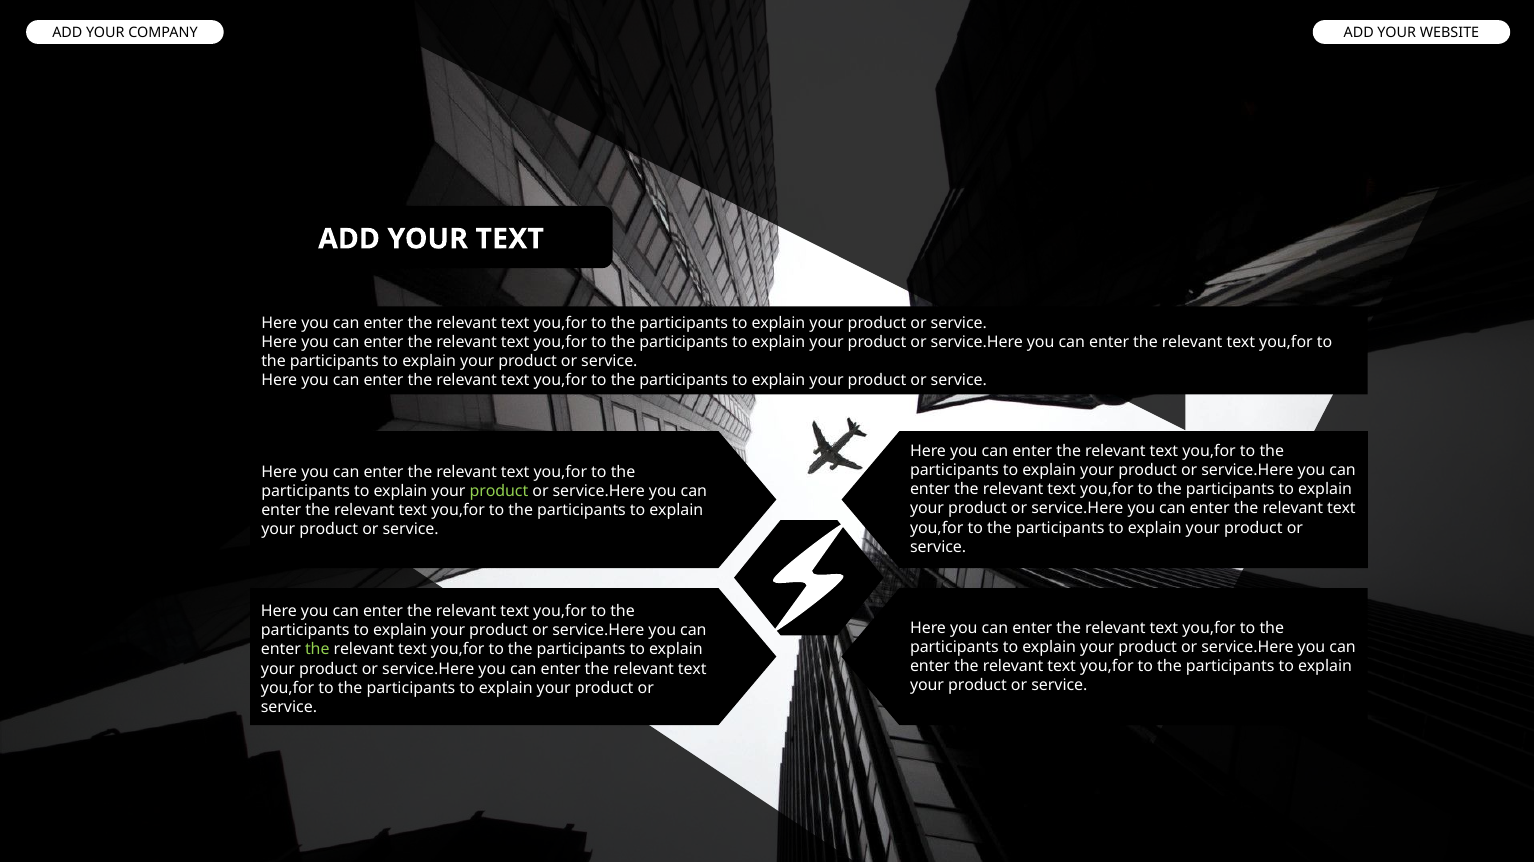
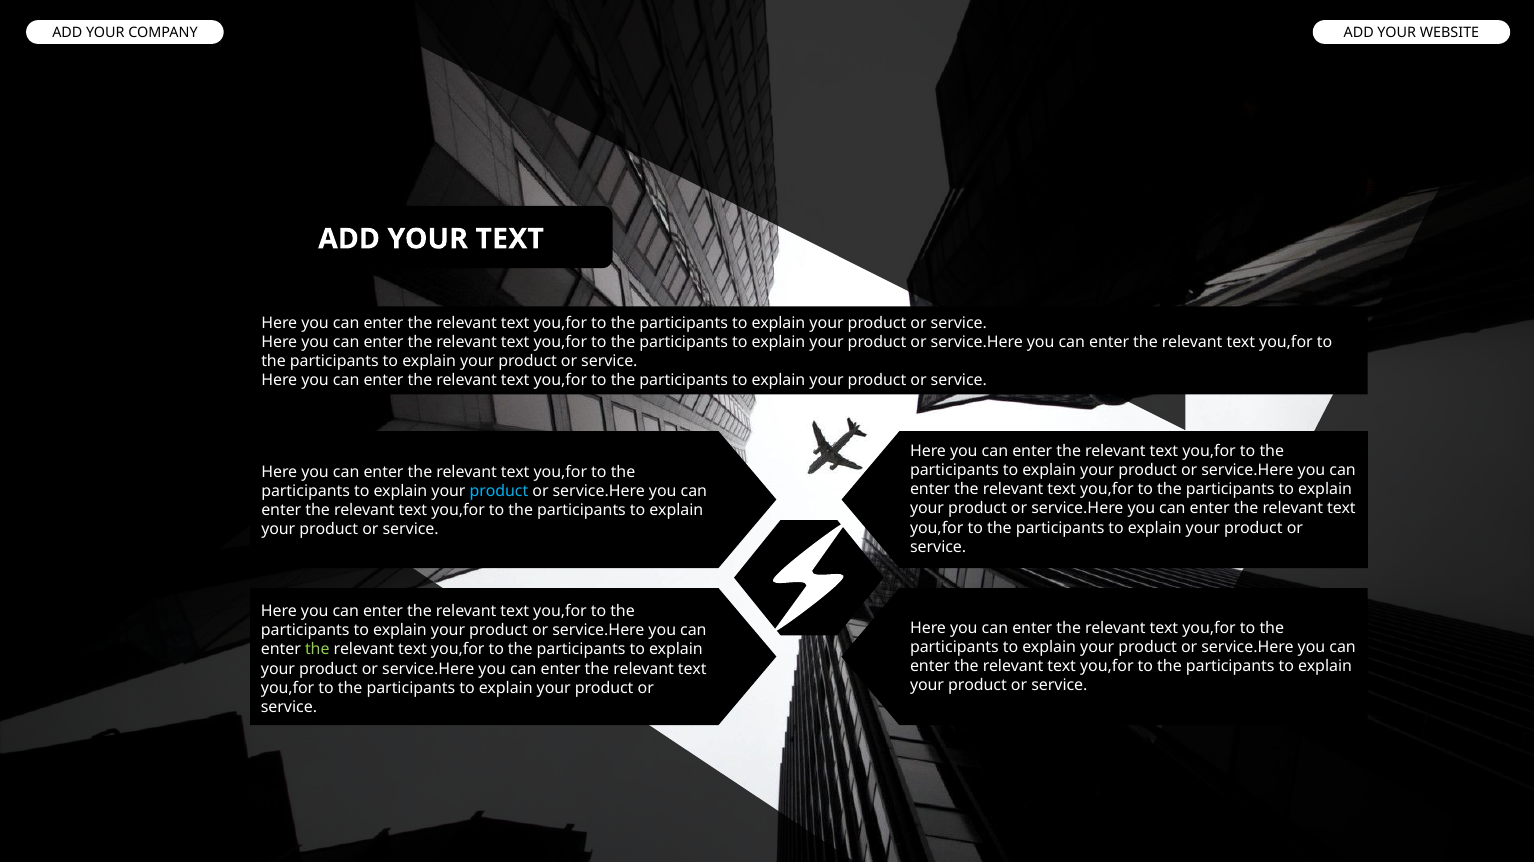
product colour: light green -> light blue (499, 491)
